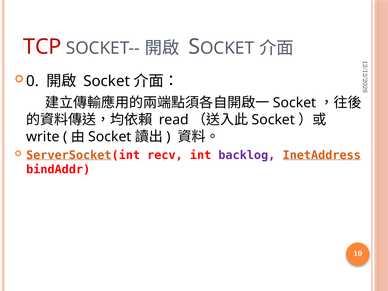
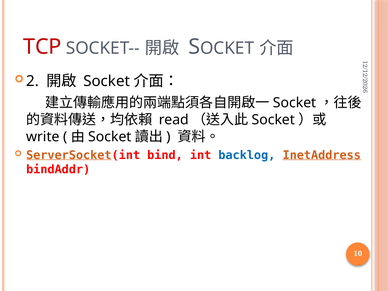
0: 0 -> 2 (32, 81)
recv: recv -> bind (165, 155)
backlog colour: purple -> blue (247, 155)
